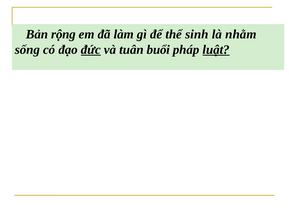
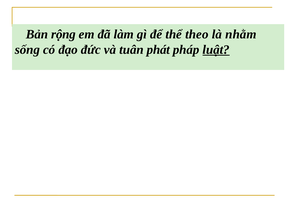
sinh: sinh -> theo (197, 34)
đức underline: present -> none (91, 50)
buổi: buổi -> phát (158, 50)
